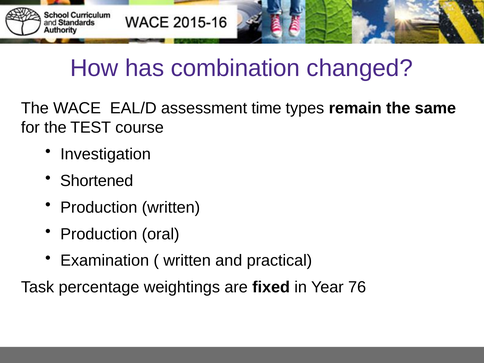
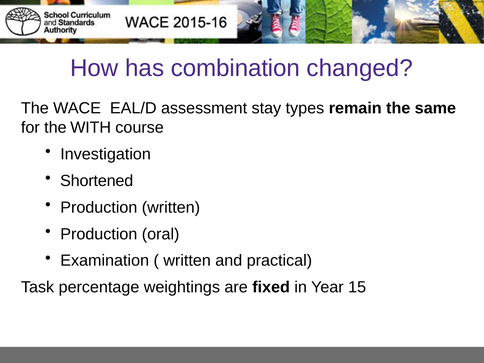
time: time -> stay (266, 108)
TEST: TEST -> WITH (91, 128)
76: 76 -> 15 (357, 287)
